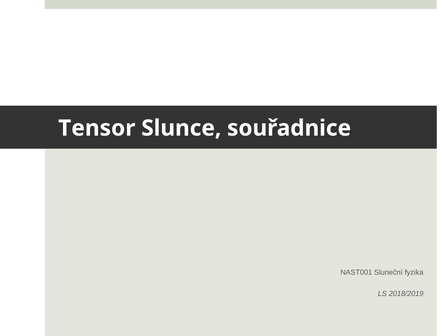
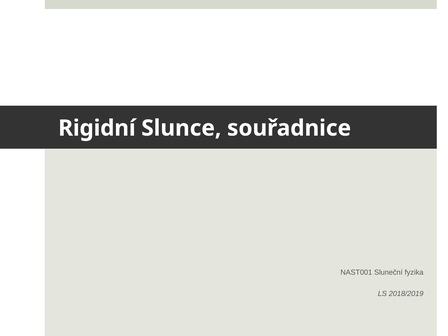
Tensor: Tensor -> Rigidní (97, 128)
